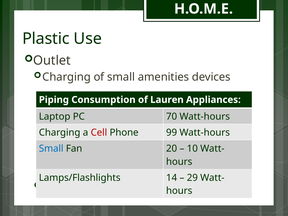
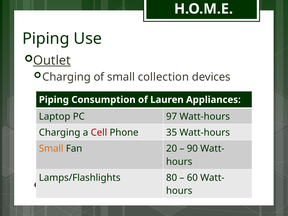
Plastic: Plastic -> Piping (46, 39)
Outlet underline: none -> present (52, 60)
amenities: amenities -> collection (163, 77)
70: 70 -> 97 (172, 117)
99: 99 -> 35 (172, 133)
Small colour: blue -> orange (51, 149)
10: 10 -> 90 (192, 149)
14: 14 -> 80 (172, 178)
29: 29 -> 60 (192, 178)
